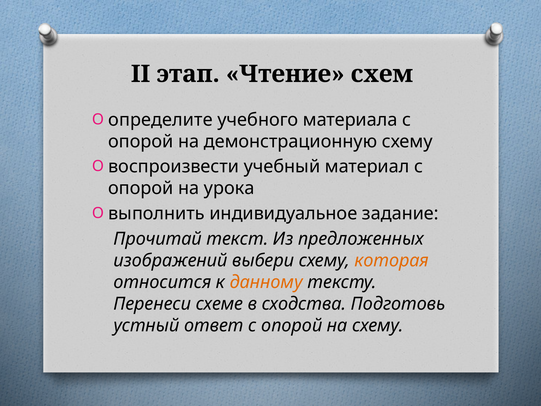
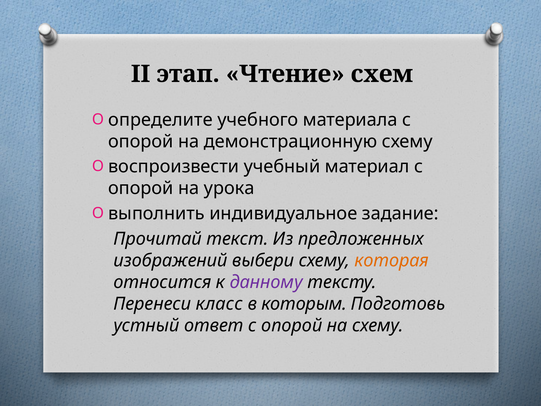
данному colour: orange -> purple (266, 282)
схеме: схеме -> класс (219, 304)
сходства: сходства -> которым (304, 304)
